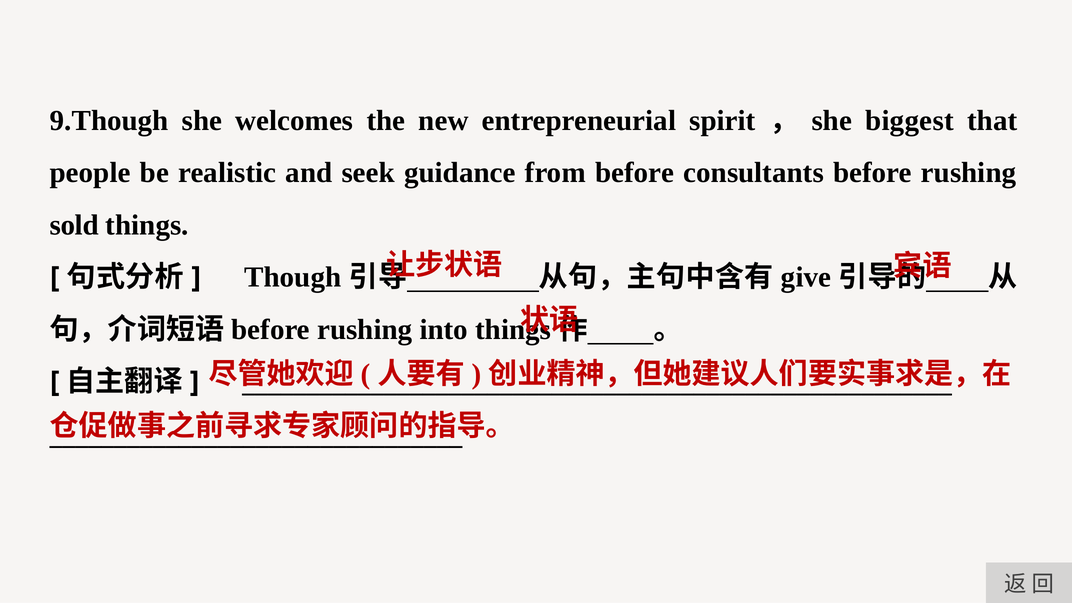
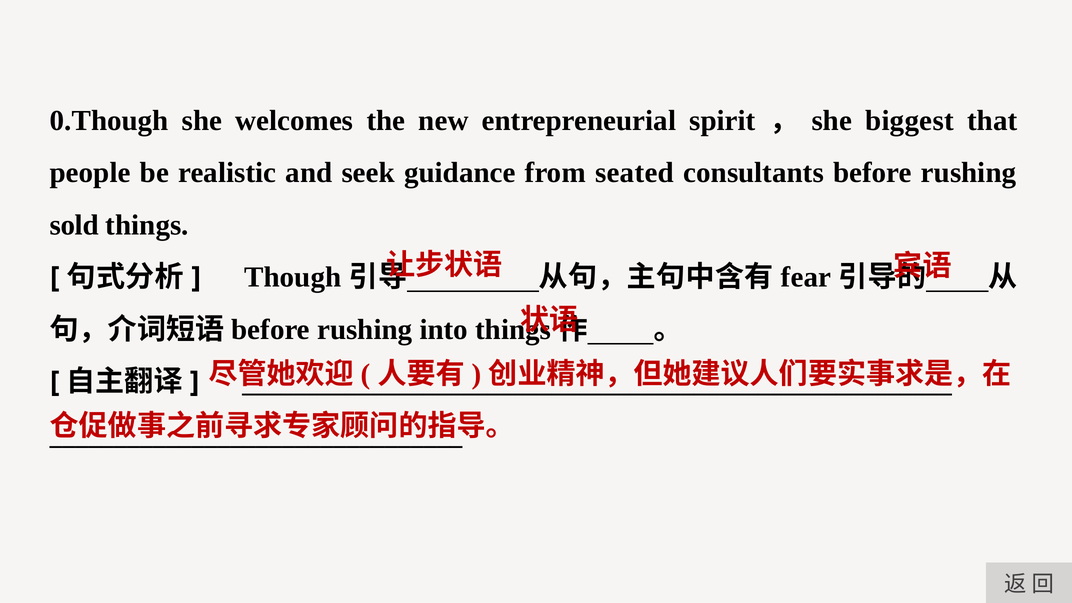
9.Though: 9.Though -> 0.Though (109, 121)
from before: before -> seated (635, 173)
give: give -> fear (806, 277)
